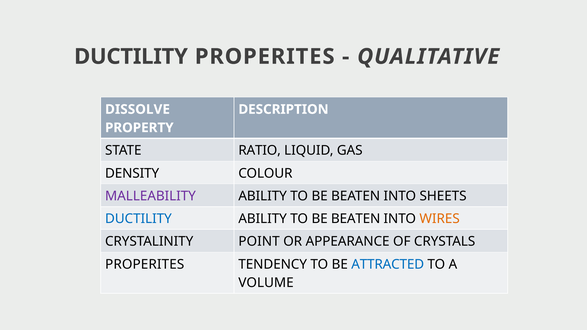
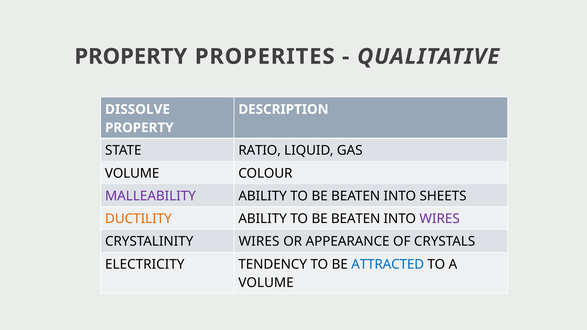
DUCTILITY: DUCTILITY -> PROPERTY (131, 57)
DENSITY: DENSITY -> VOLUME (132, 173)
DUCTILITY colour: blue -> orange (138, 219)
WIRES colour: orange -> purple (440, 219)
CRYSTALINITY POINT: POINT -> WIRES (259, 242)
PROPERITES: PROPERITES -> ELECTRICITY (145, 264)
